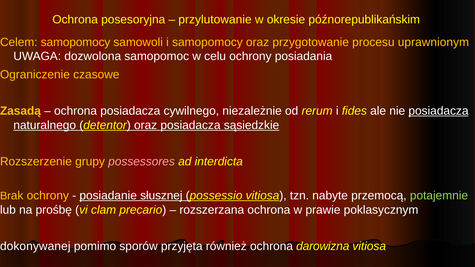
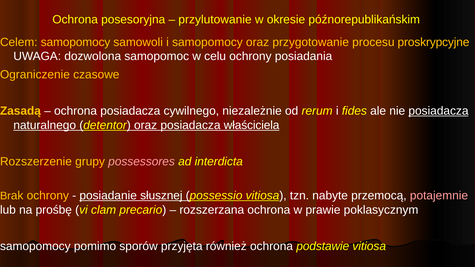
uprawnionym: uprawnionym -> proskrypcyjne (433, 42)
sąsiedzkie: sąsiedzkie -> właściciela (252, 125)
potajemnie colour: light green -> pink (439, 196)
dokonywanej: dokonywanej -> samopomocy (35, 246)
darowizna: darowizna -> podstawie (323, 246)
